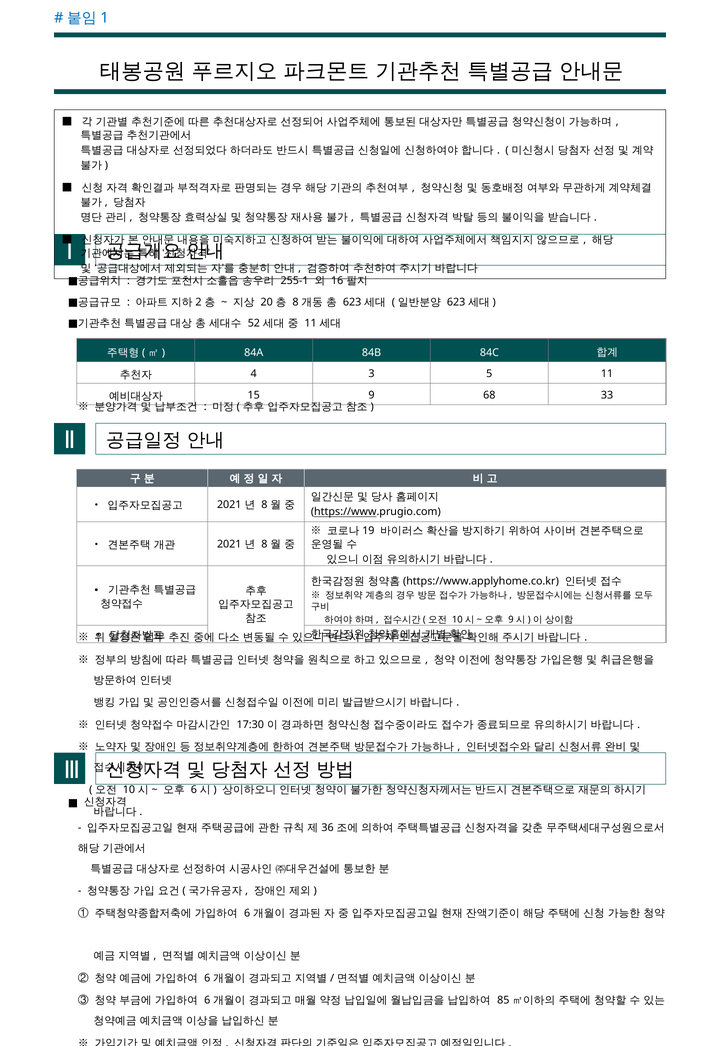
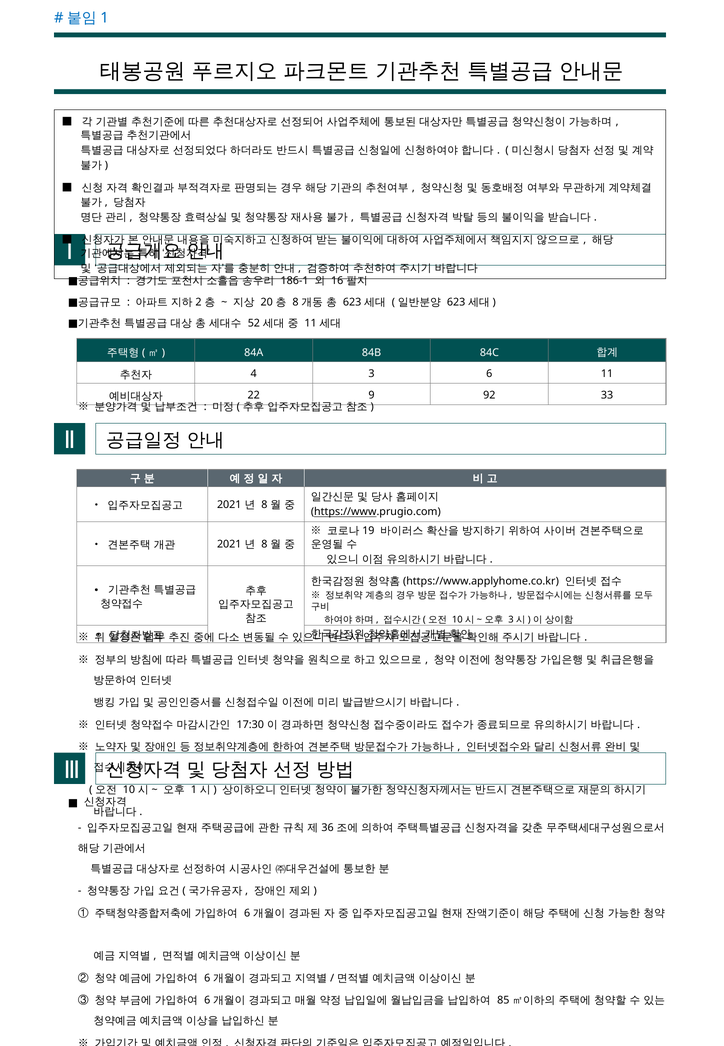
255-1: 255-1 -> 186-1 (295, 281)
3 5: 5 -> 6 (489, 373)
15: 15 -> 22 (254, 395)
68: 68 -> 92 (489, 395)
9: 9 -> 3 (511, 619)
6: 6 -> 1 (194, 789)
